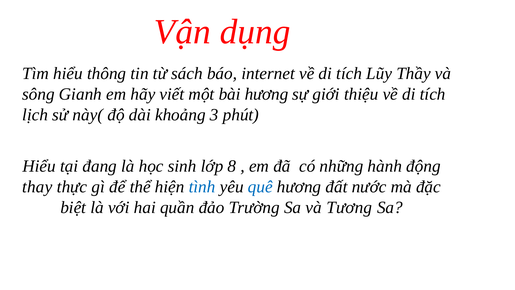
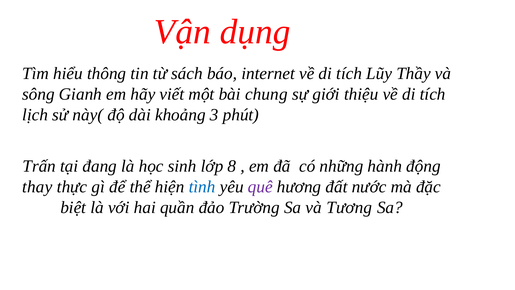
bài hương: hương -> chung (266, 94)
Hiểu: Hiểu -> Trấn (39, 166)
quê colour: blue -> purple (260, 187)
